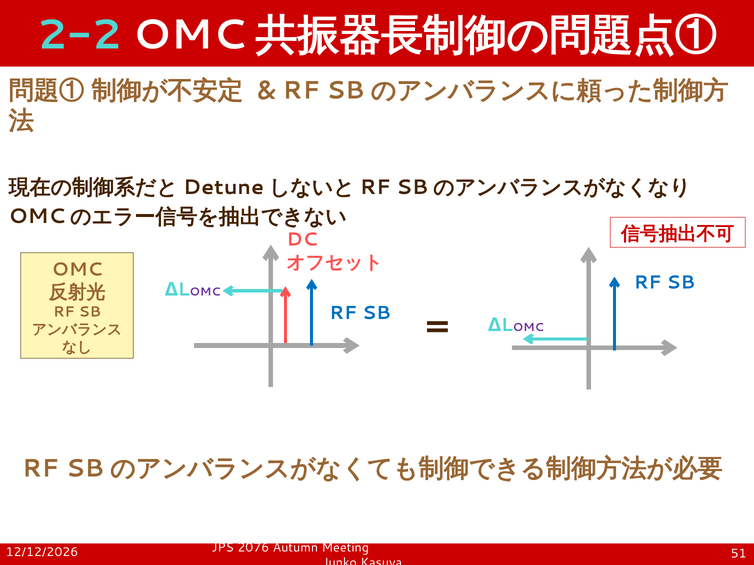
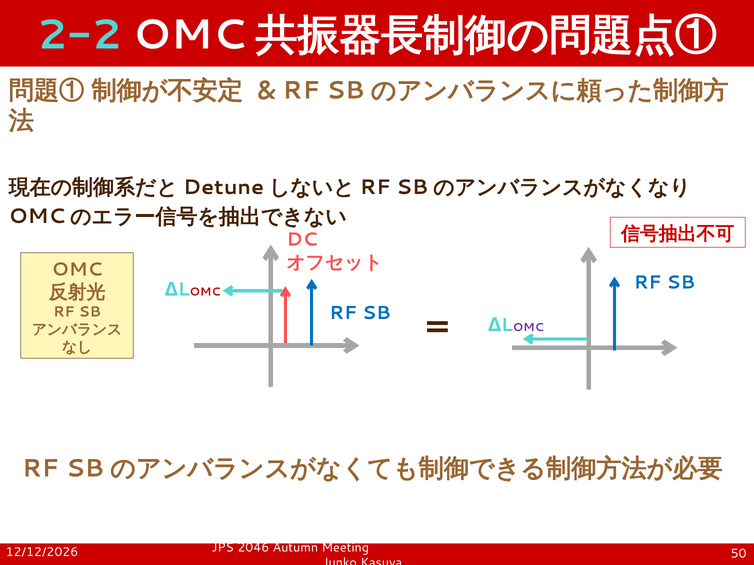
OMC colour: purple -> red (205, 292)
2076: 2076 -> 2046 (253, 548)
51: 51 -> 50 (739, 554)
